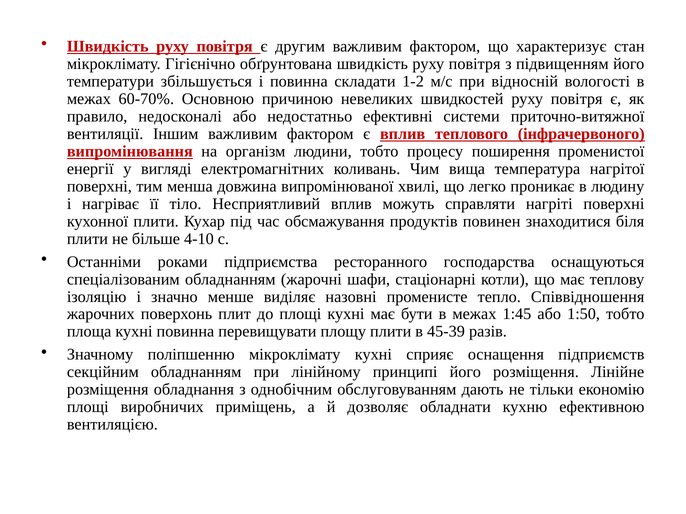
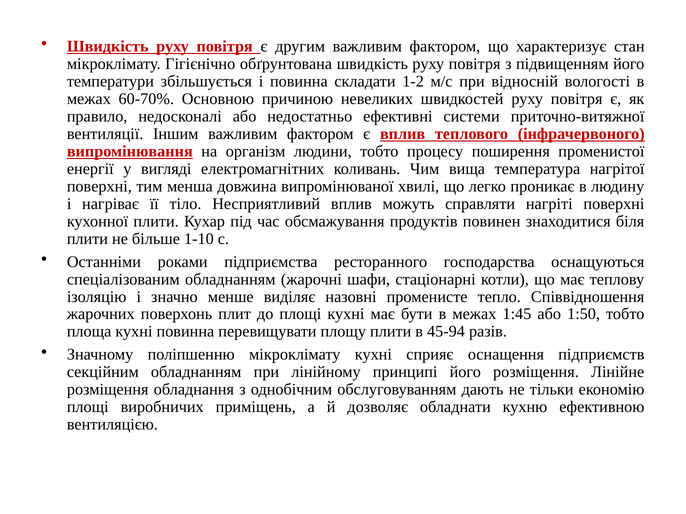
4-10: 4-10 -> 1-10 (199, 239)
45-39: 45-39 -> 45-94 (446, 332)
